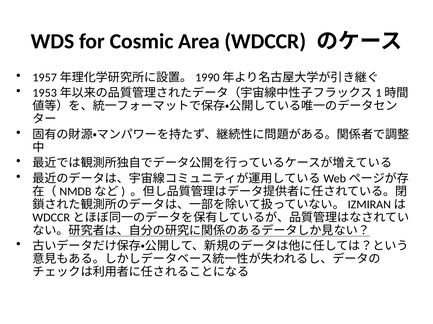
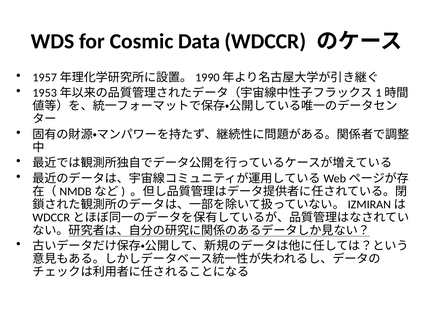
Area: Area -> Data (199, 42)
